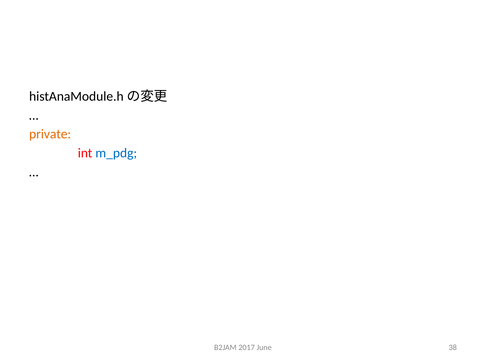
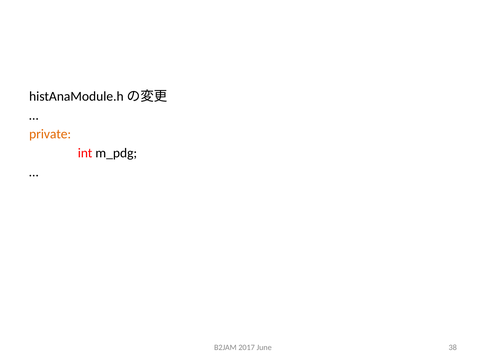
m_pdg colour: blue -> black (116, 153)
